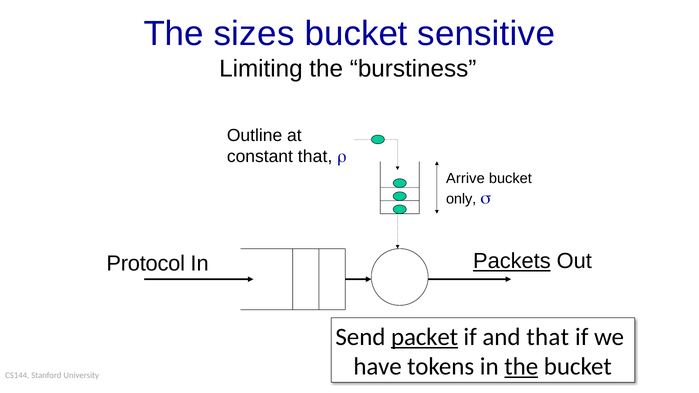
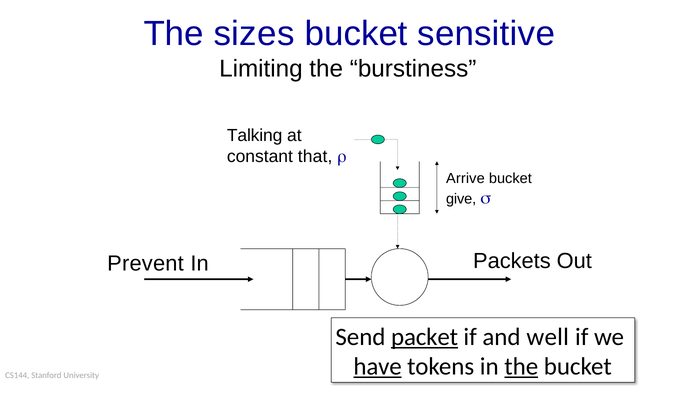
Outline: Outline -> Talking (255, 136)
only: only -> give (461, 199)
Protocol: Protocol -> Prevent (146, 264)
Packets underline: present -> none (512, 261)
and that: that -> well (548, 337)
have underline: none -> present (378, 367)
